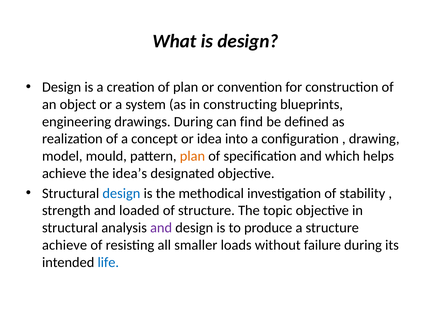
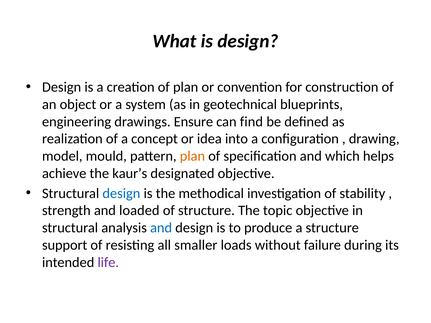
constructing: constructing -> geotechnical (240, 104)
drawings During: During -> Ensure (193, 122)
idea’s: idea’s -> kaur’s (130, 173)
and colour: purple -> blue (161, 228)
achieve: achieve -> support (65, 245)
life colour: blue -> purple (108, 262)
